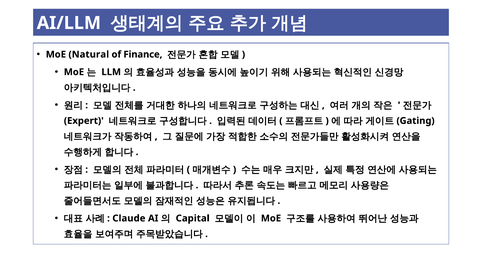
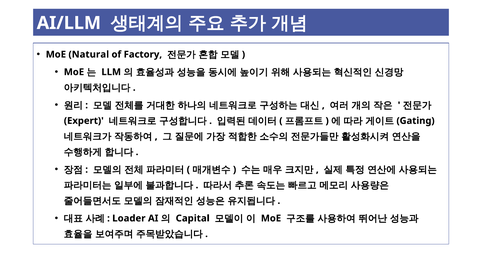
Finance: Finance -> Factory (143, 54)
Claude: Claude -> Loader (129, 218)
